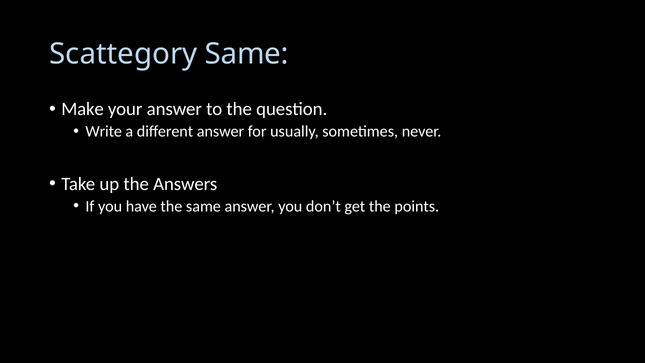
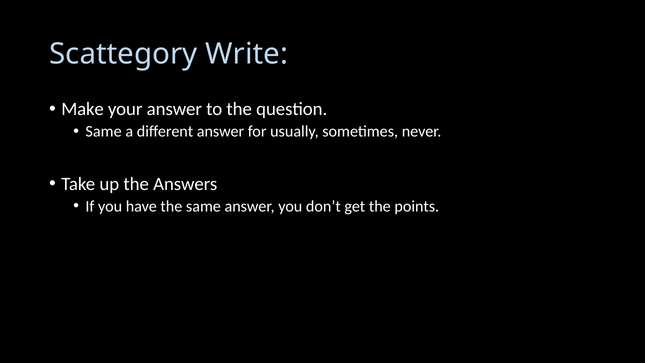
Scattegory Same: Same -> Write (247, 54)
Write: Write -> Same (104, 131)
